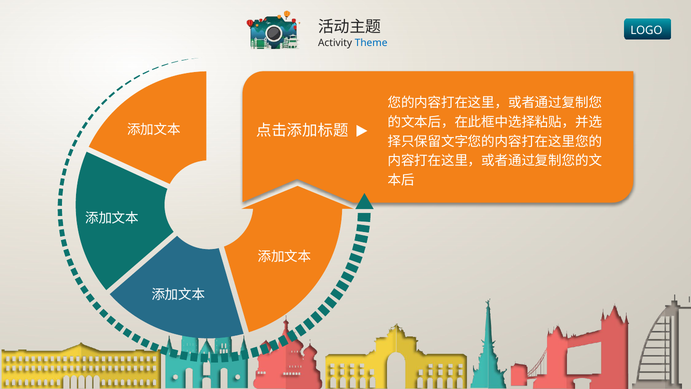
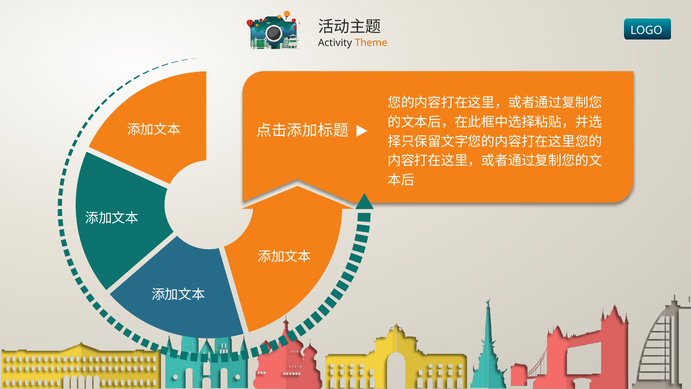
Theme colour: blue -> orange (371, 43)
